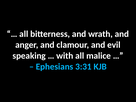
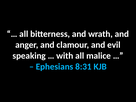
3:31: 3:31 -> 8:31 (83, 67)
